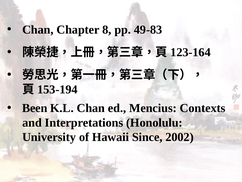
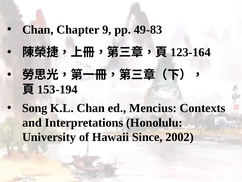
8: 8 -> 9 (107, 30)
Been: Been -> Song (35, 108)
